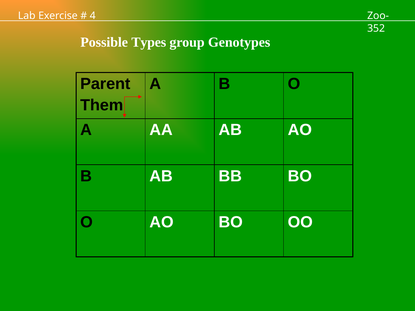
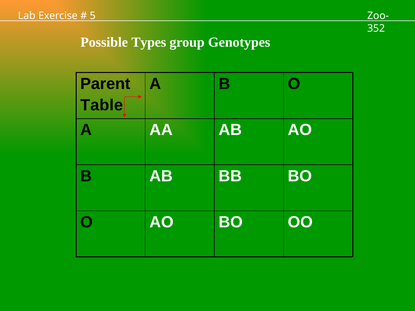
4: 4 -> 5 (93, 16)
Them: Them -> Table (102, 105)
